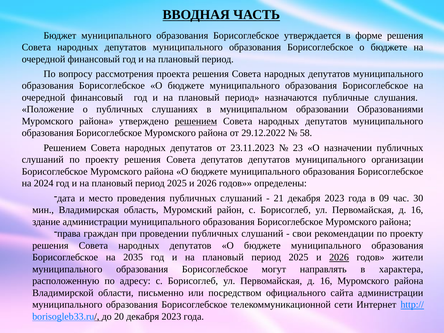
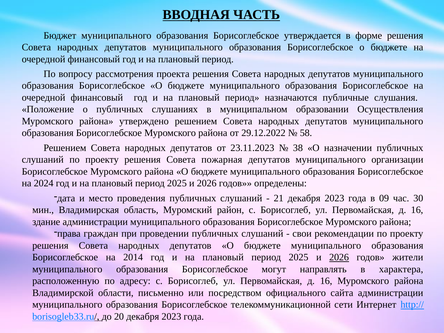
Образованиями: Образованиями -> Осуществления (390, 109)
решением underline: present -> none (196, 121)
23: 23 -> 38 (298, 148)
Совета депутатов: депутатов -> пожарная (222, 160)
2035: 2035 -> 2014 (133, 257)
